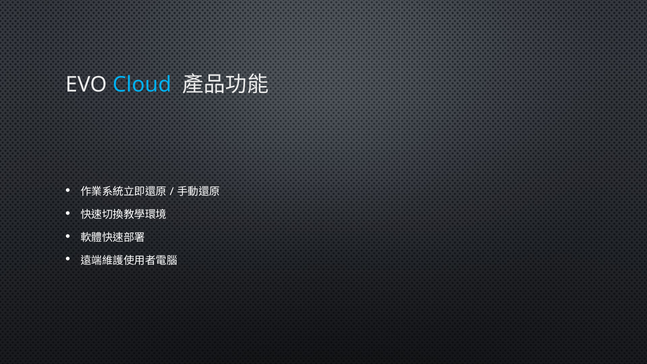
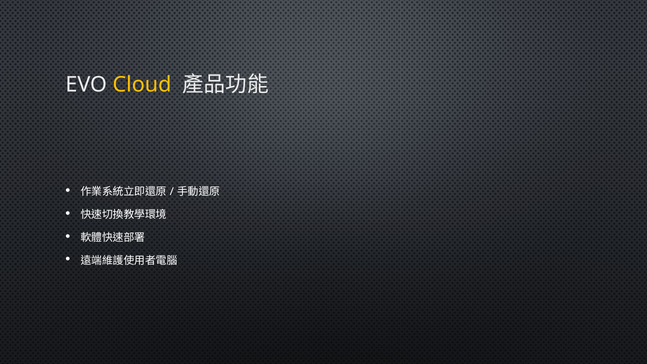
Cloud colour: light blue -> yellow (142, 84)
